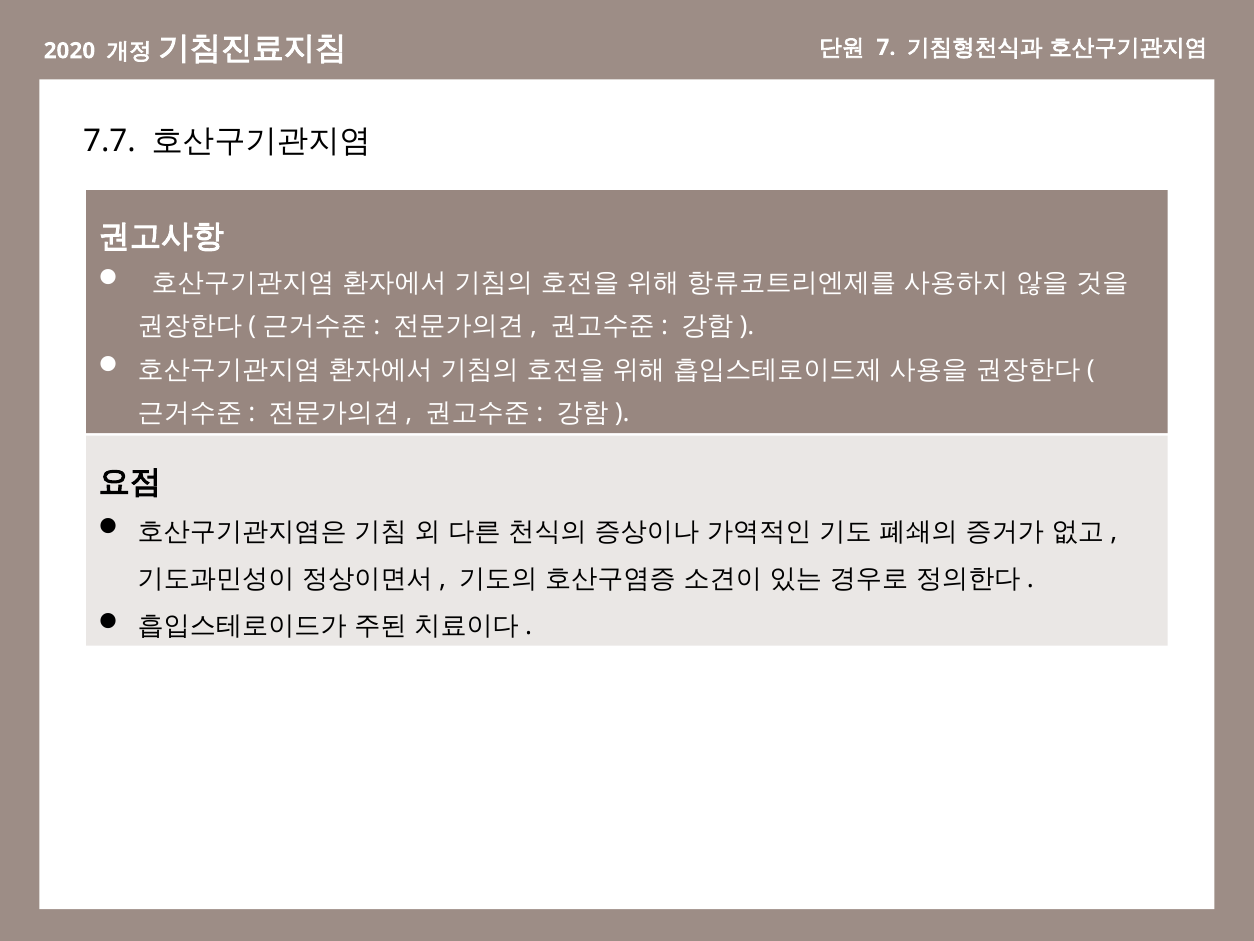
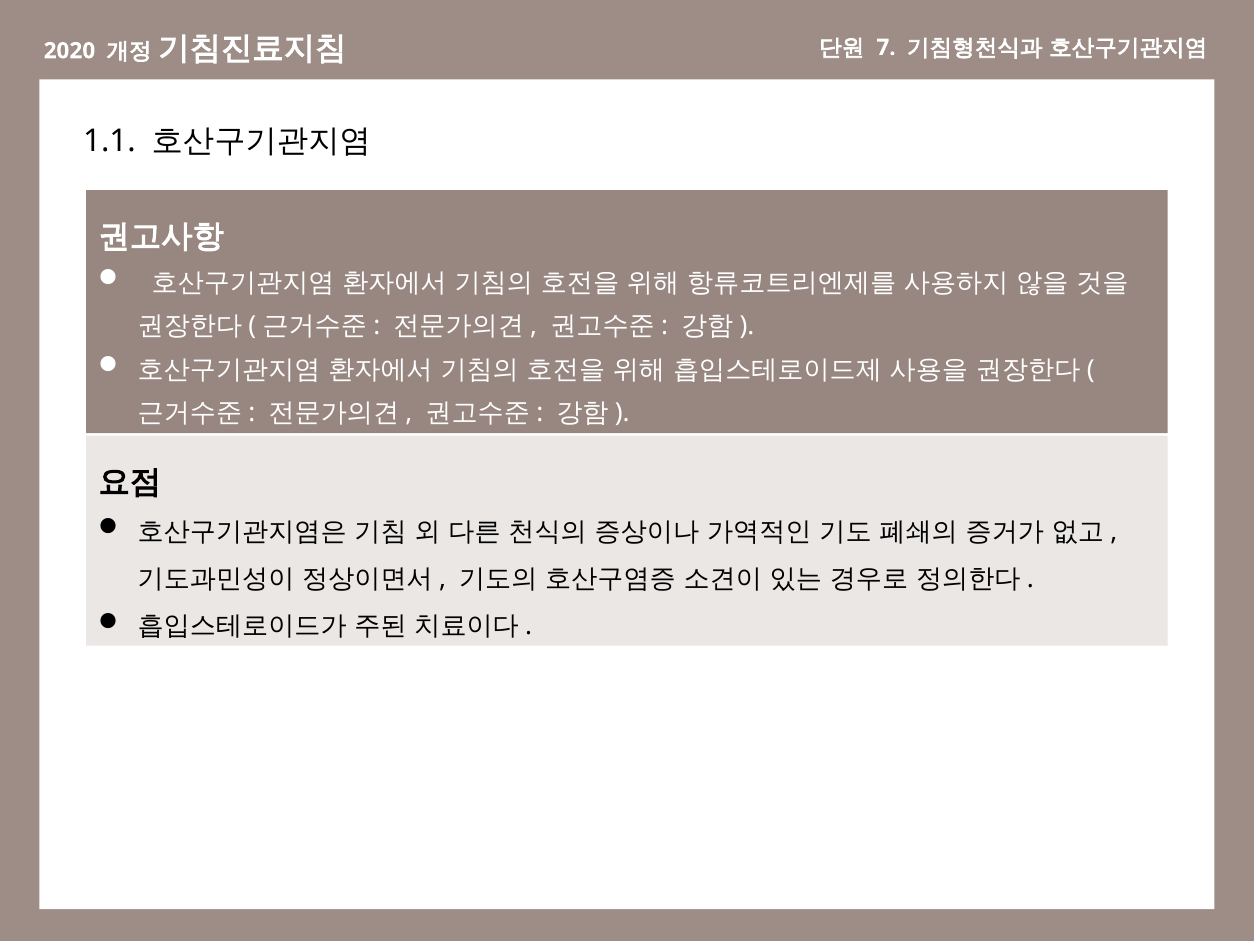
7.7: 7.7 -> 1.1 (109, 141)
